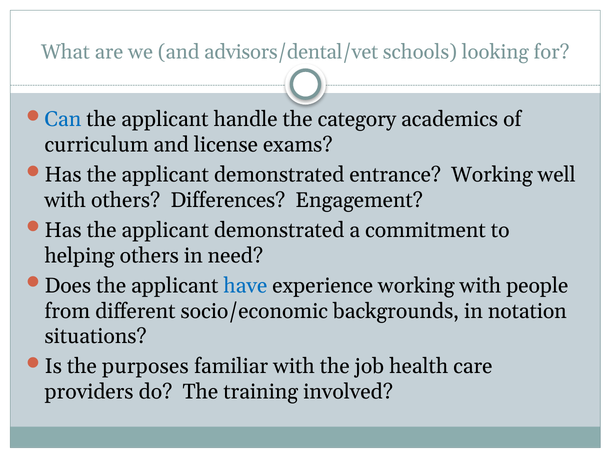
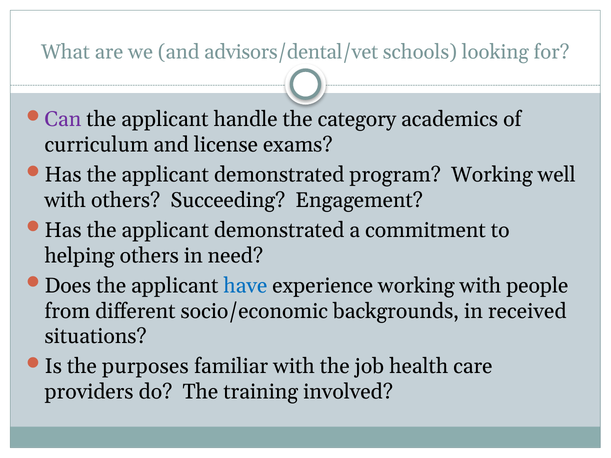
Can colour: blue -> purple (63, 119)
entrance: entrance -> program (395, 175)
Differences: Differences -> Succeeding (228, 200)
notation: notation -> received (527, 311)
